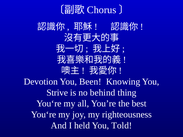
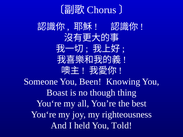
Devotion: Devotion -> Someone (41, 82)
Strive: Strive -> Boast (57, 93)
behind: behind -> though (103, 93)
